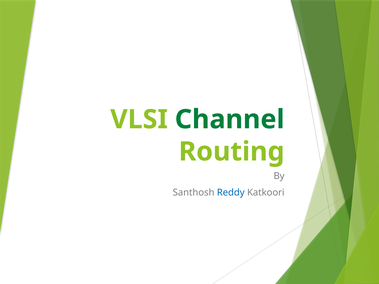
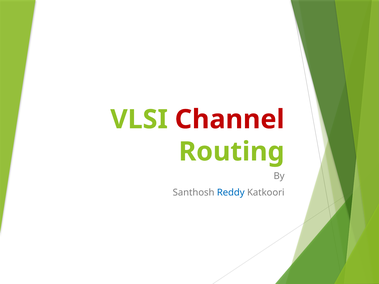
Channel colour: green -> red (230, 120)
